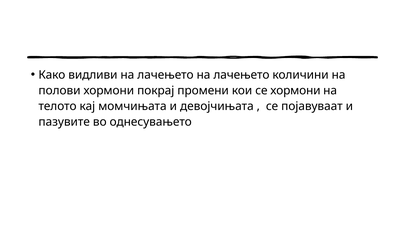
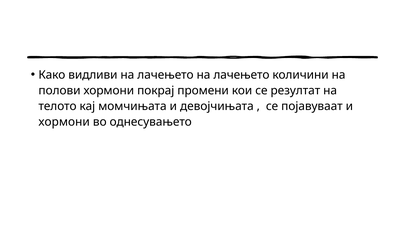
се хормони: хормони -> резултат (295, 91)
пазувите: пазувите -> хормони (64, 122)
